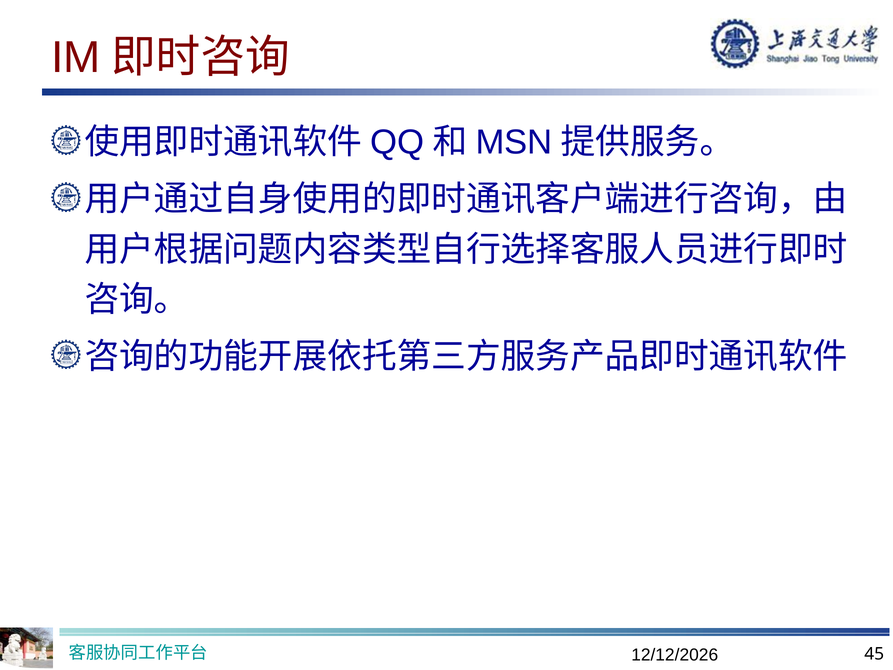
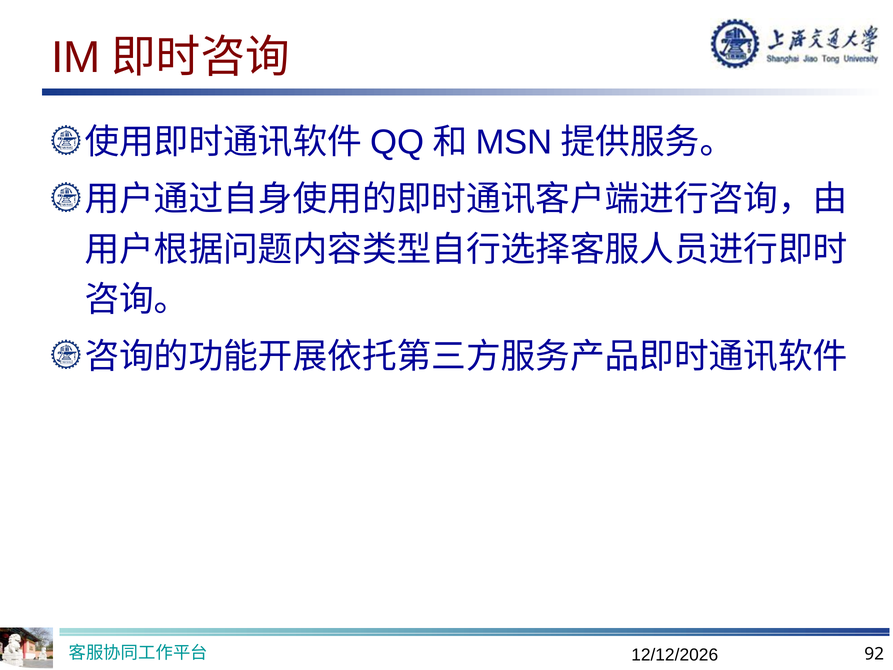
45: 45 -> 92 (874, 654)
